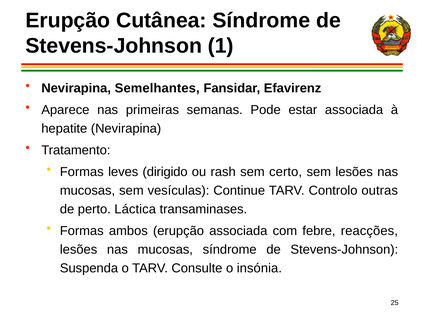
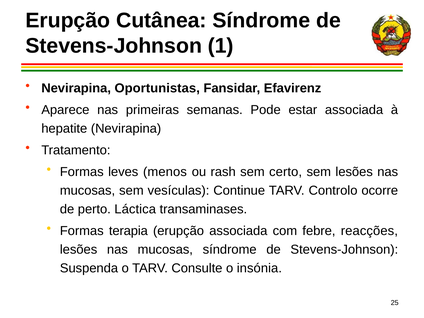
Semelhantes: Semelhantes -> Oportunistas (157, 88)
dirigido: dirigido -> menos (165, 172)
outras: outras -> ocorre (380, 190)
ambos: ambos -> terapia (128, 231)
